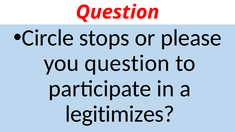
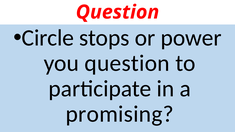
please: please -> power (191, 38)
legitimizes: legitimizes -> promising (120, 114)
